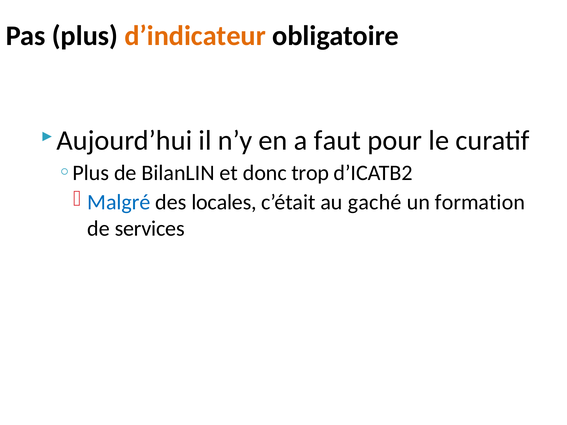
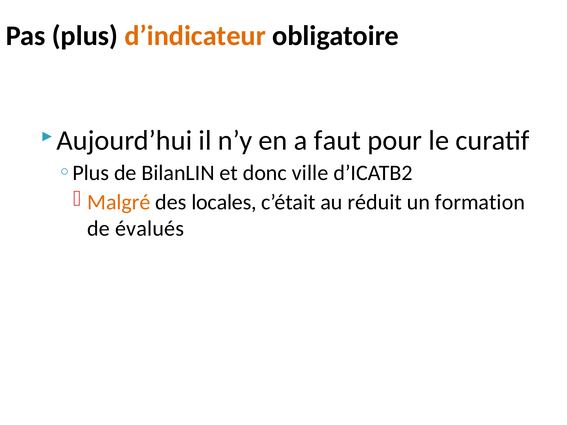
trop: trop -> ville (310, 173)
Malgré colour: blue -> orange (119, 202)
gaché: gaché -> réduit (375, 202)
services: services -> évalués (150, 229)
